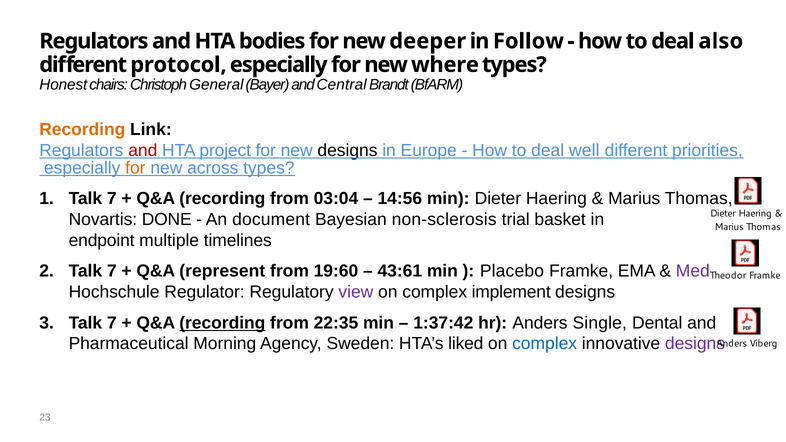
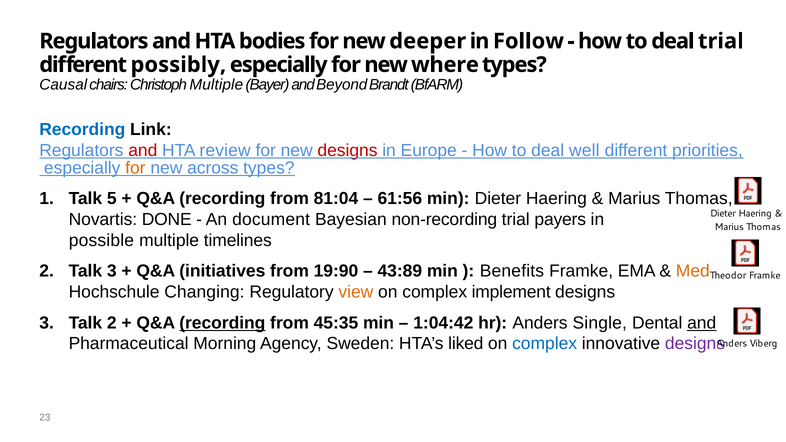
deal also: also -> trial (721, 41)
protocol: protocol -> possibly (178, 65)
Honest: Honest -> Causal (63, 85)
Christoph General: General -> Multiple (216, 85)
Central: Central -> Beyond (342, 85)
Recording colour: orange -> blue (82, 130)
project: project -> review (225, 150)
designs colour: black -> red (347, 150)
1 Talk 7: 7 -> 5 (112, 199)
03:04: 03:04 -> 81:04 (336, 199)
14:56: 14:56 -> 61:56 (400, 199)
non-sclerosis: non-sclerosis -> non-recording (444, 220)
basket: basket -> payers (560, 220)
endpoint: endpoint -> possible (101, 240)
2 Talk 7: 7 -> 3 (112, 271)
represent: represent -> initiatives (222, 271)
19:60: 19:60 -> 19:90 (336, 271)
43:61: 43:61 -> 43:89 (400, 271)
Placebo: Placebo -> Benefits (512, 271)
Med colour: purple -> orange (693, 271)
Regulator: Regulator -> Changing (204, 292)
view colour: purple -> orange (356, 292)
3 Talk 7: 7 -> 2 (112, 323)
22:35: 22:35 -> 45:35 (336, 323)
1:37:42: 1:37:42 -> 1:04:42 (443, 323)
and underline: none -> present (702, 323)
